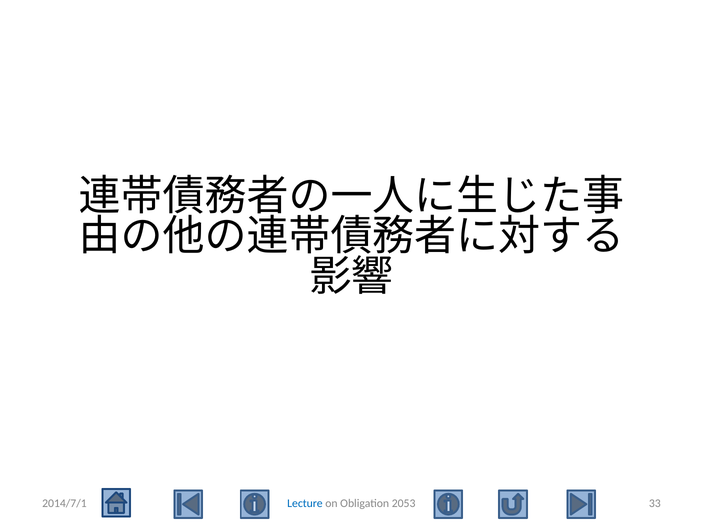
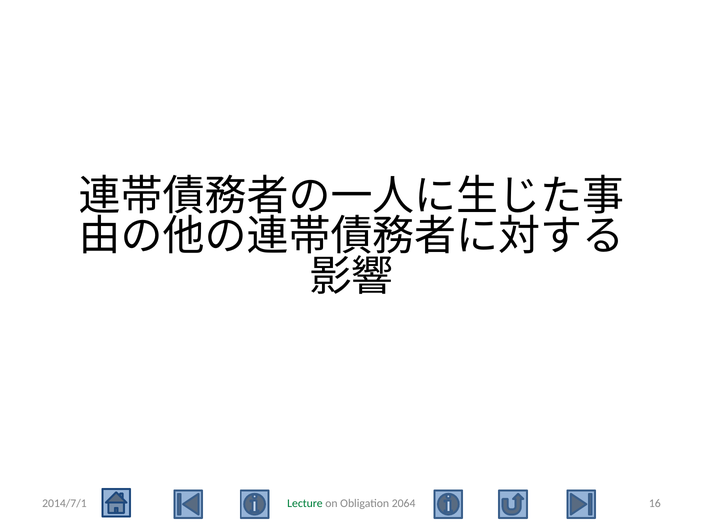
Lecture colour: blue -> green (305, 503)
2053: 2053 -> 2064 (404, 503)
33: 33 -> 16 (655, 503)
